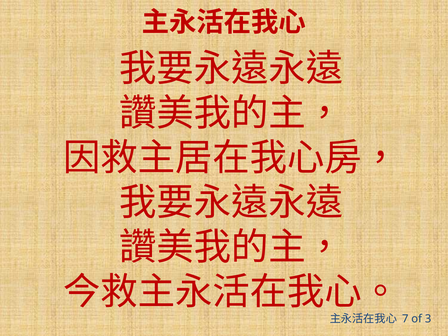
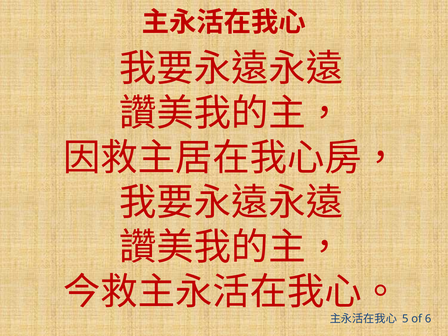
7: 7 -> 5 (405, 319)
3: 3 -> 6 (428, 319)
